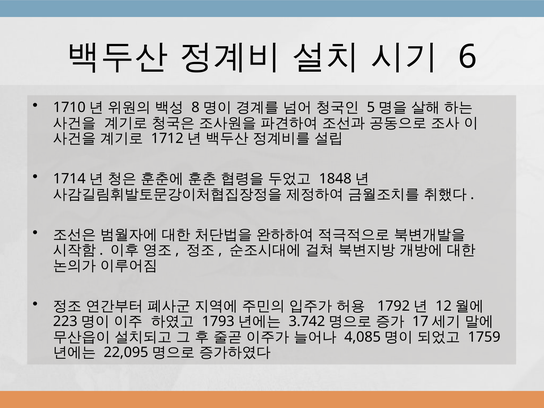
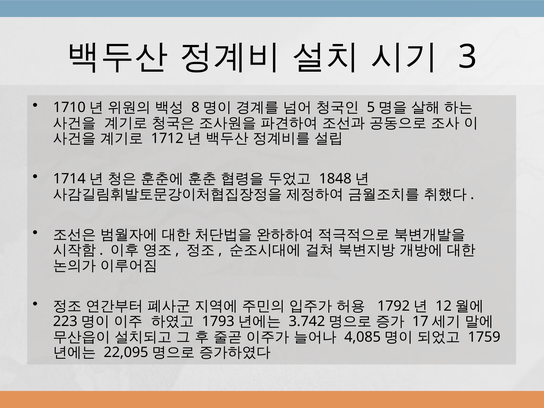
6: 6 -> 3 (468, 57)
